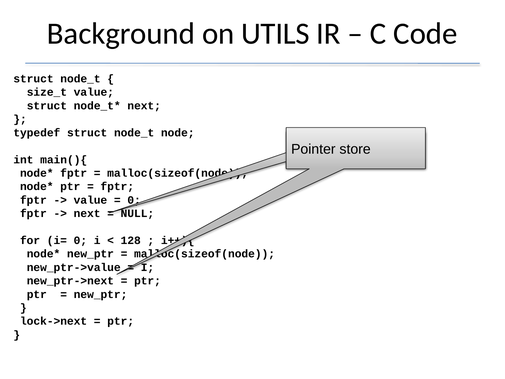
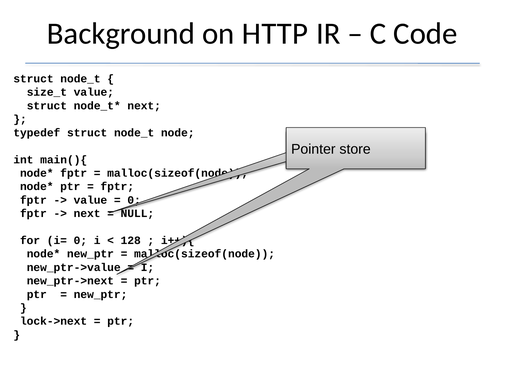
UTILS: UTILS -> HTTP (275, 34)
